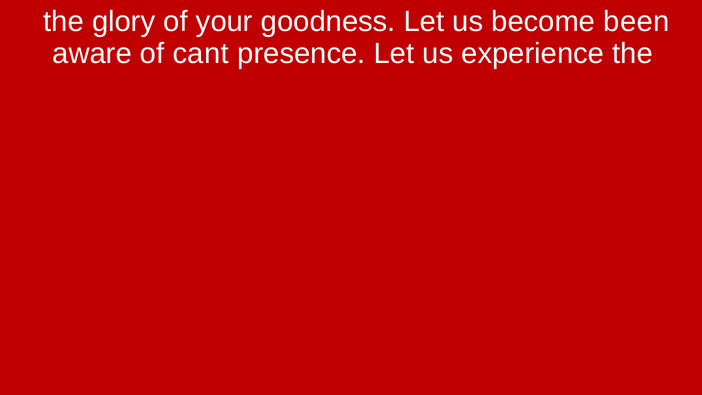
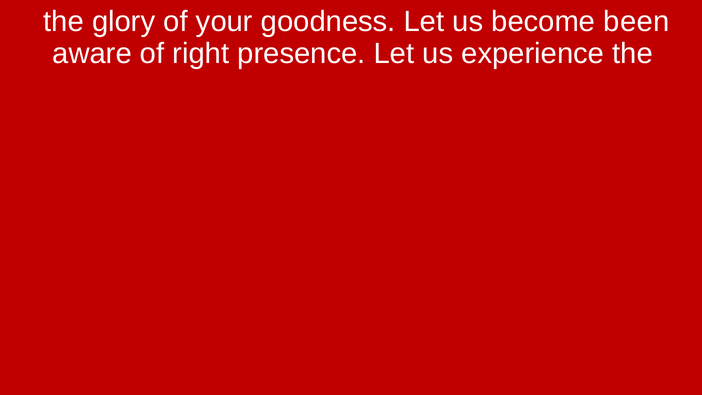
cant: cant -> right (201, 53)
